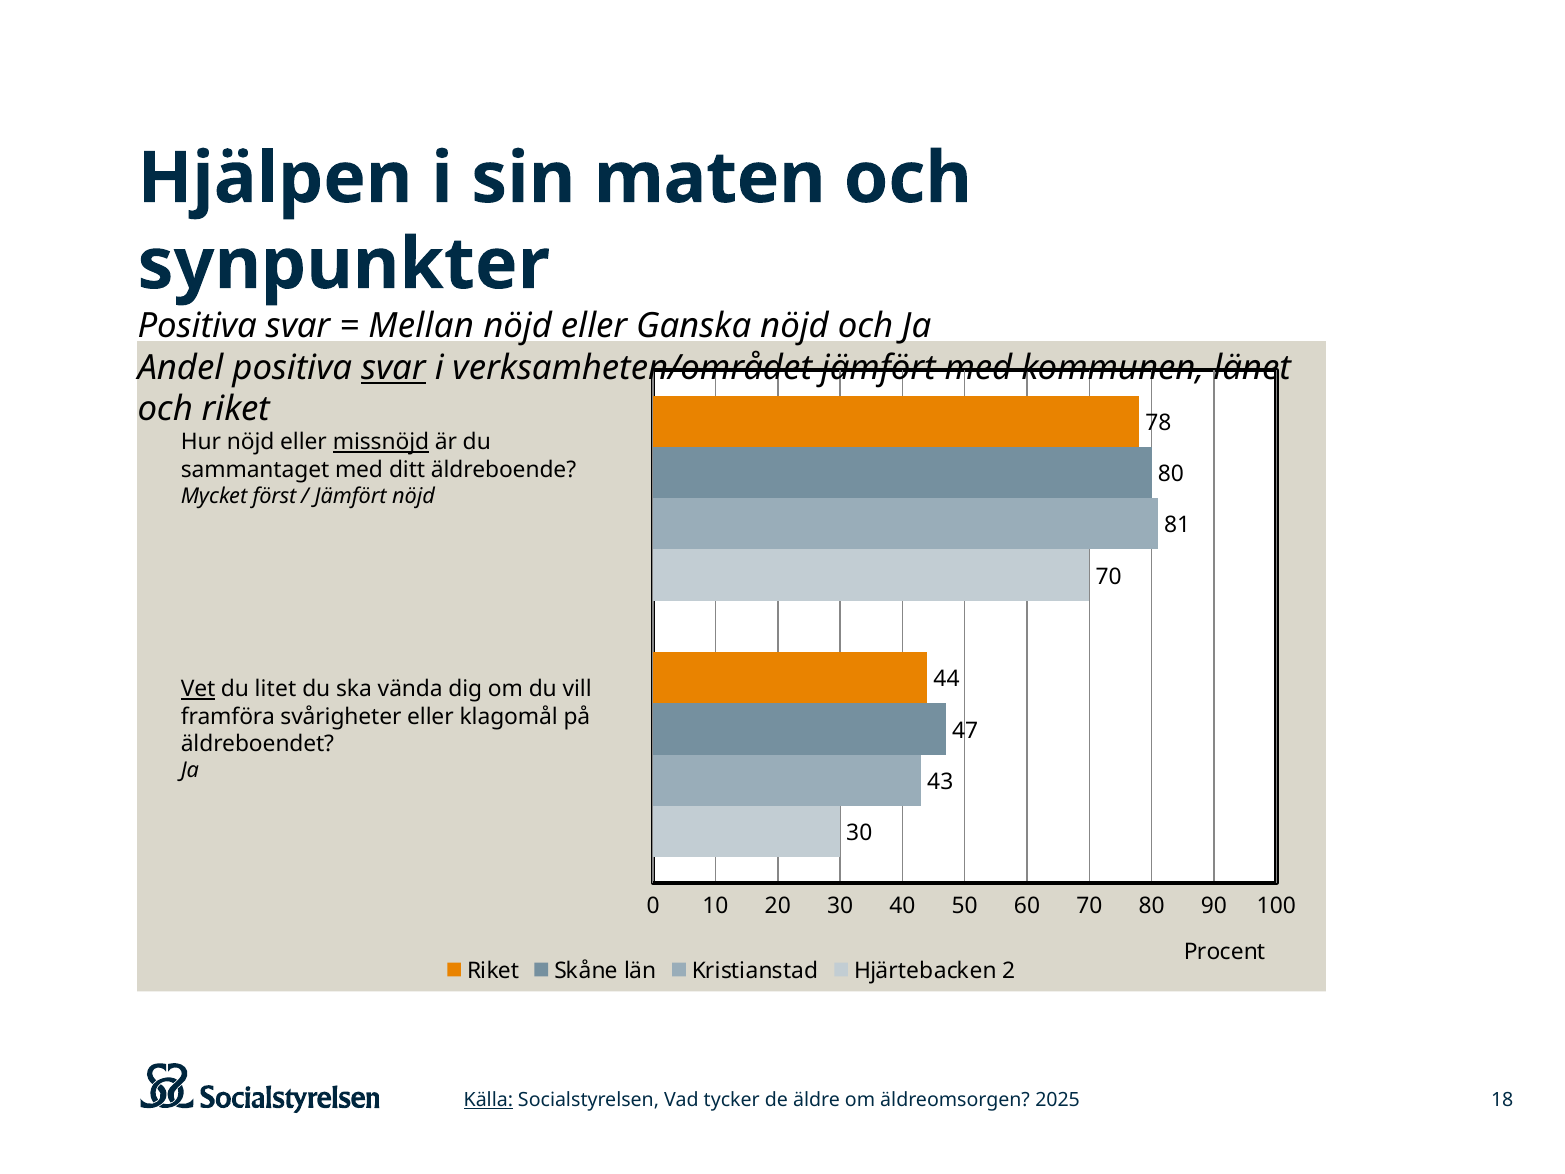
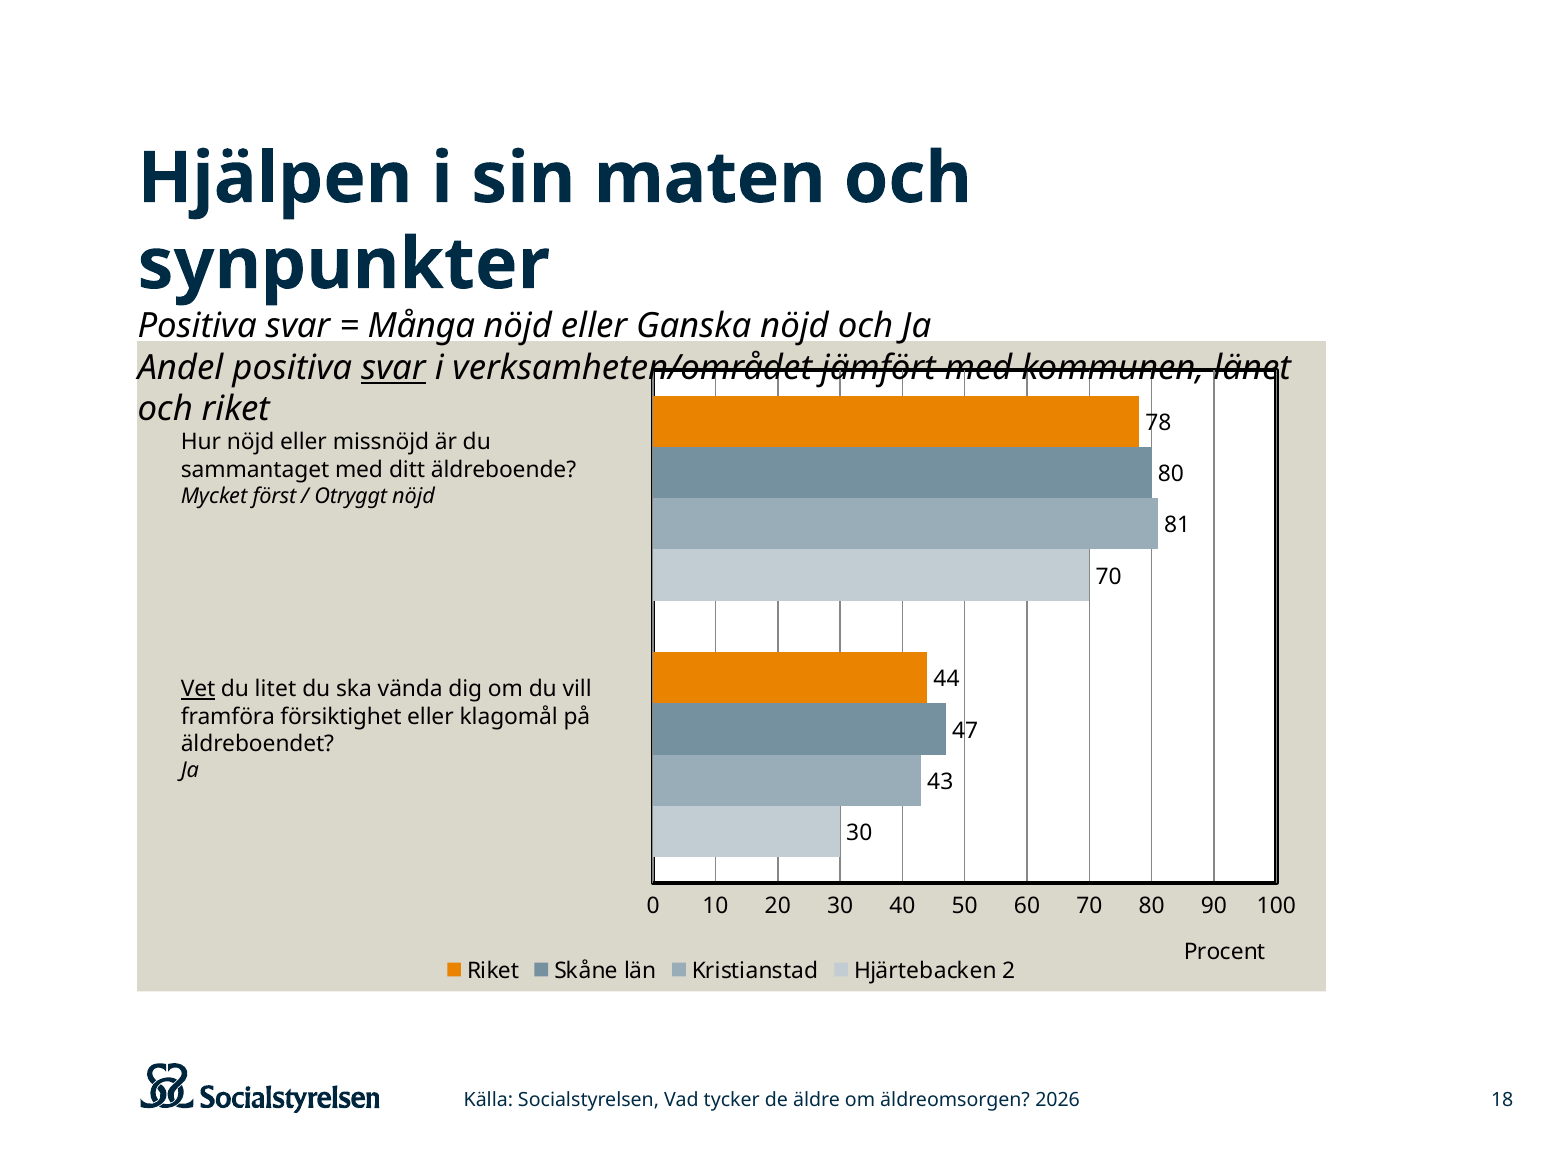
Mellan: Mellan -> Många (421, 326)
missnöjd underline: present -> none (381, 442)
Jämfört: Jämfört -> Otryggt (351, 496)
svårigheter: svårigheter -> försiktighet (341, 716)
Källa underline: present -> none (488, 1100)
2025: 2025 -> 2026 (1058, 1100)
